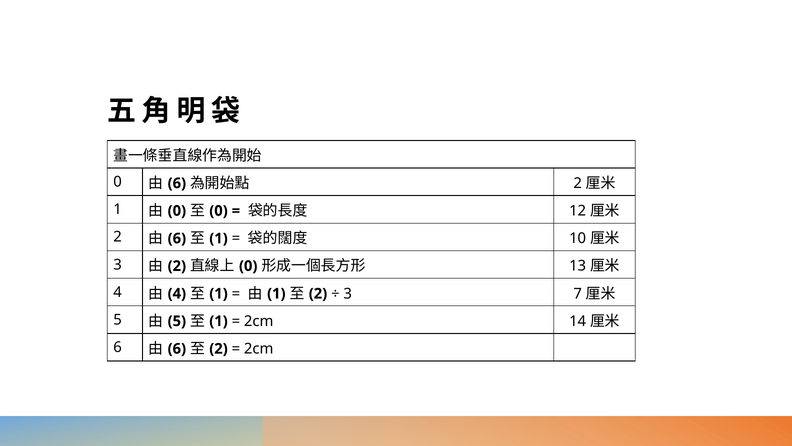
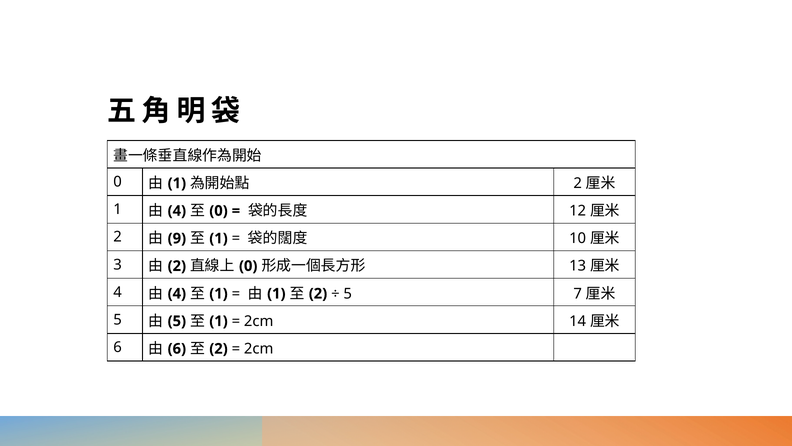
6: 6 -> 1 (177, 183)
0: 0 -> 4 (177, 211)
6: 6 -> 9 (177, 238)
3: 3 -> 5 (348, 293)
